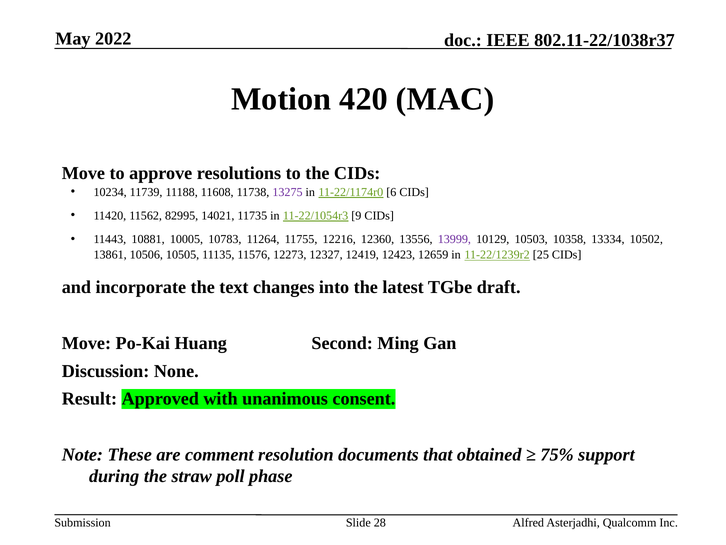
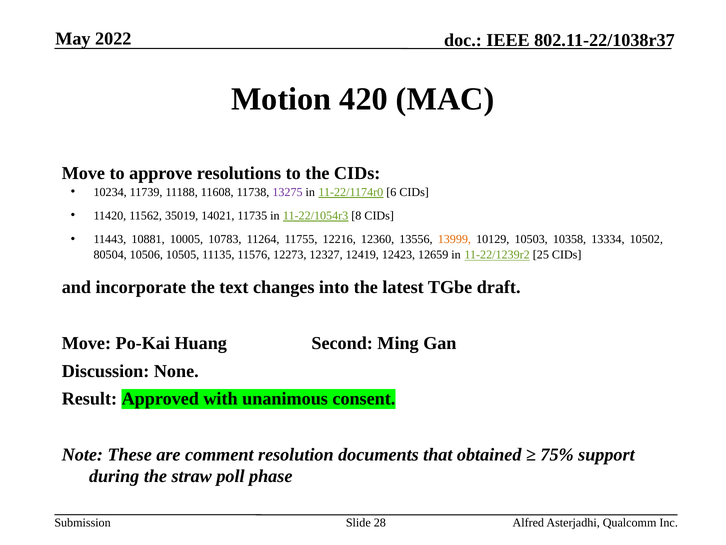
82995: 82995 -> 35019 (182, 215)
9: 9 -> 8 (356, 215)
13999 colour: purple -> orange (454, 239)
13861: 13861 -> 80504 (110, 255)
